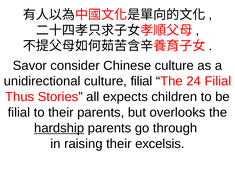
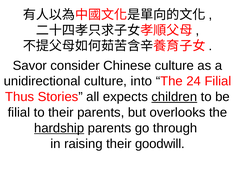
culture filial: filial -> into (141, 81)
children underline: none -> present (174, 97)
excelsis: excelsis -> goodwill (160, 144)
